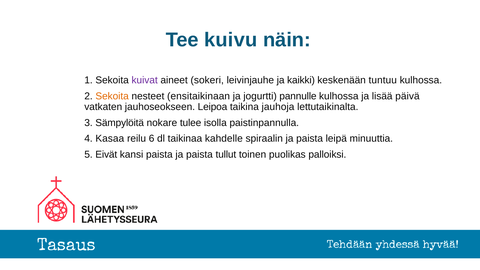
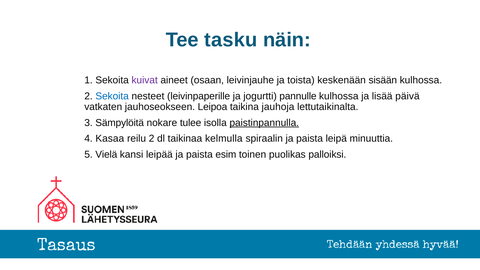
kuivu: kuivu -> tasku (231, 40)
sokeri: sokeri -> osaan (207, 80)
kaikki: kaikki -> toista (301, 80)
tuntuu: tuntuu -> sisään (383, 80)
Sekoita colour: orange -> blue (112, 96)
ensitaikinaan: ensitaikinaan -> leivinpaperille (199, 96)
paistinpannulla underline: none -> present (264, 123)
reilu 6: 6 -> 2 (152, 139)
kahdelle: kahdelle -> kelmulla (224, 139)
Eivät: Eivät -> Vielä (106, 154)
kansi paista: paista -> leipää (159, 154)
tullut: tullut -> esim (226, 154)
